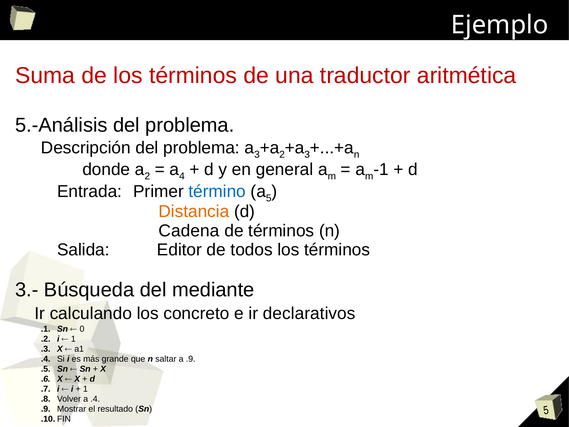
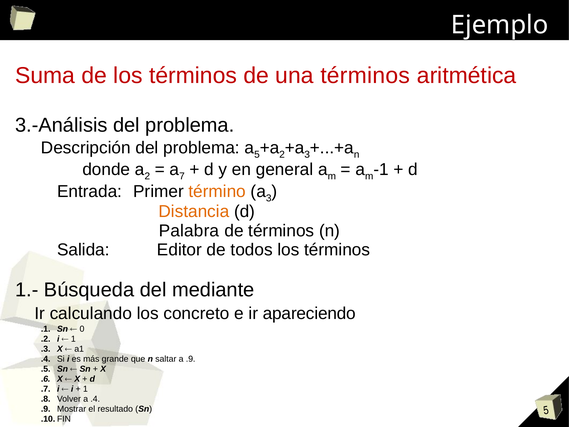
una traductor: traductor -> términos (365, 75)
5.-Análisis: 5.-Análisis -> 3.-Análisis (61, 125)
a 3: 3 -> 5 (257, 154)
4: 4 -> 7 (182, 176)
término colour: blue -> orange (217, 191)
a 5: 5 -> 3 (269, 198)
Cadena: Cadena -> Palabra (189, 231)
3.-: 3.- -> 1.- (27, 290)
declarativos: declarativos -> apareciendo (309, 313)
